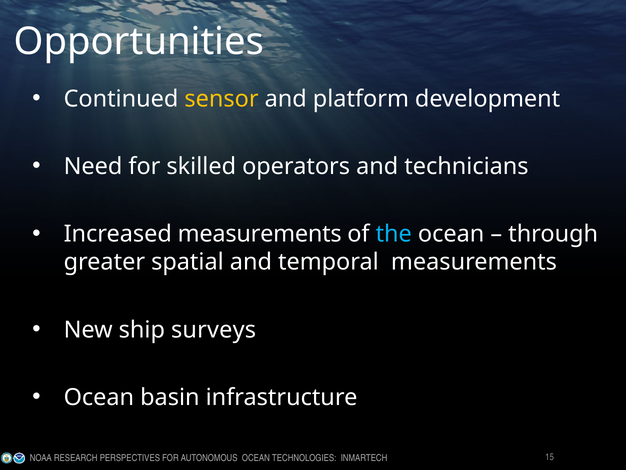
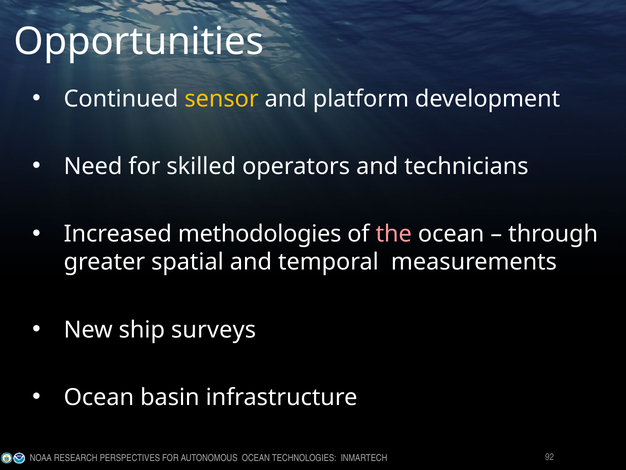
Increased measurements: measurements -> methodologies (260, 234)
the colour: light blue -> pink (394, 234)
15: 15 -> 92 (550, 457)
